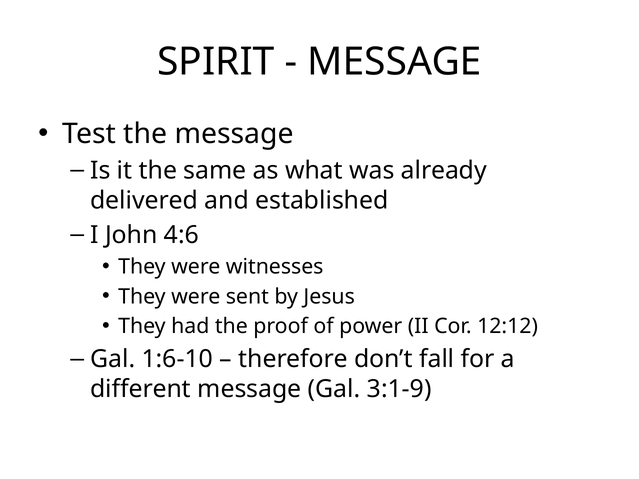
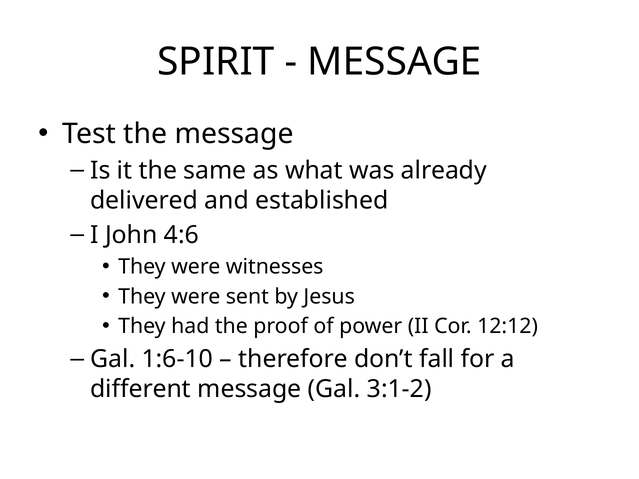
3:1-9: 3:1-9 -> 3:1-2 (399, 389)
